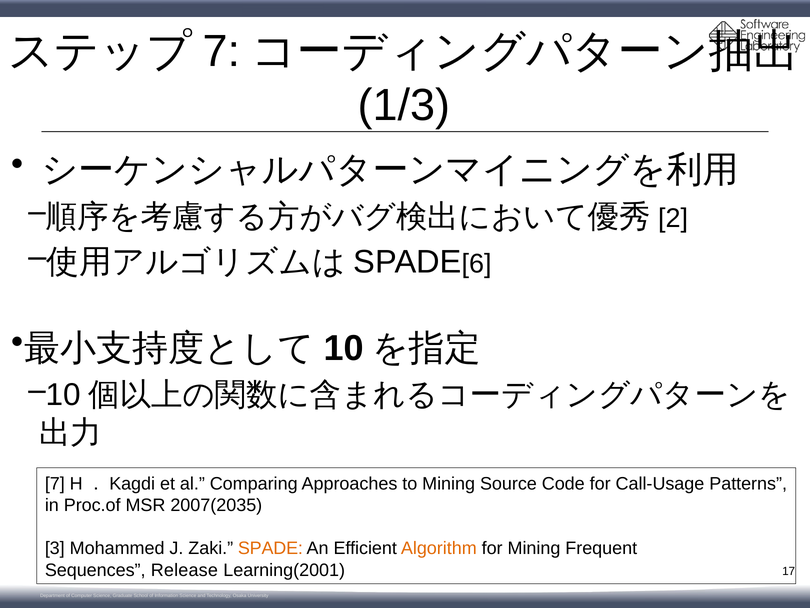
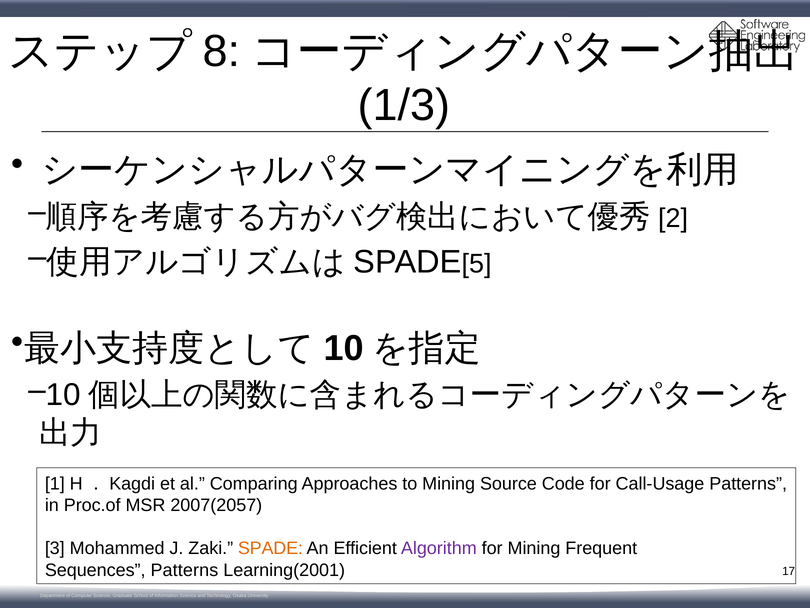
7: 7 -> 8 (222, 51)
6: 6 -> 5 (477, 263)
7: 7 -> 1 (55, 483)
2007(2035: 2007(2035 -> 2007(2057 (216, 505)
Algorithm colour: orange -> purple (439, 548)
Sequences Release: Release -> Patterns (184, 570)
